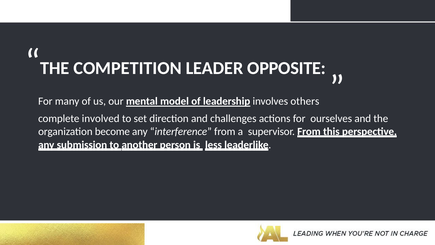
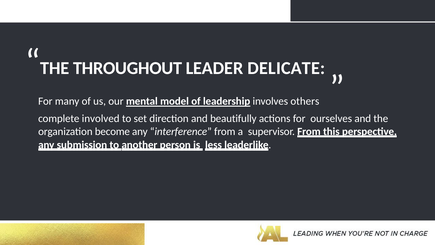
COMPETITION: COMPETITION -> THROUGHOUT (128, 68)
OPPOSITE: OPPOSITE -> DELICATE (286, 68)
challenges: challenges -> beautifully (233, 119)
